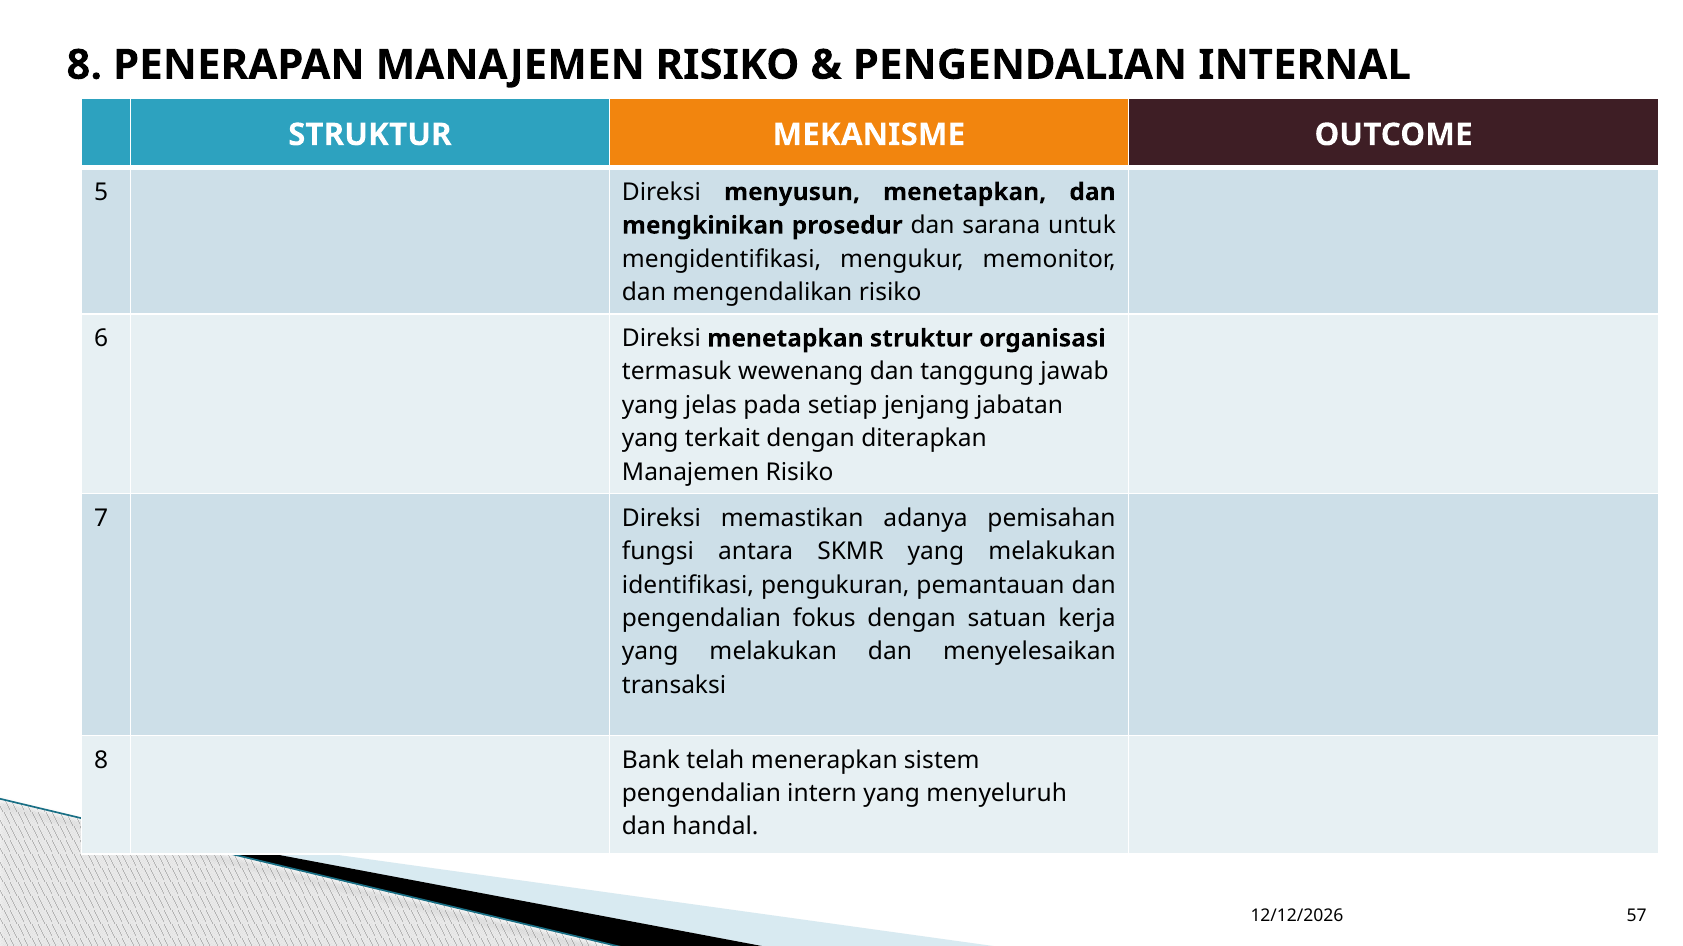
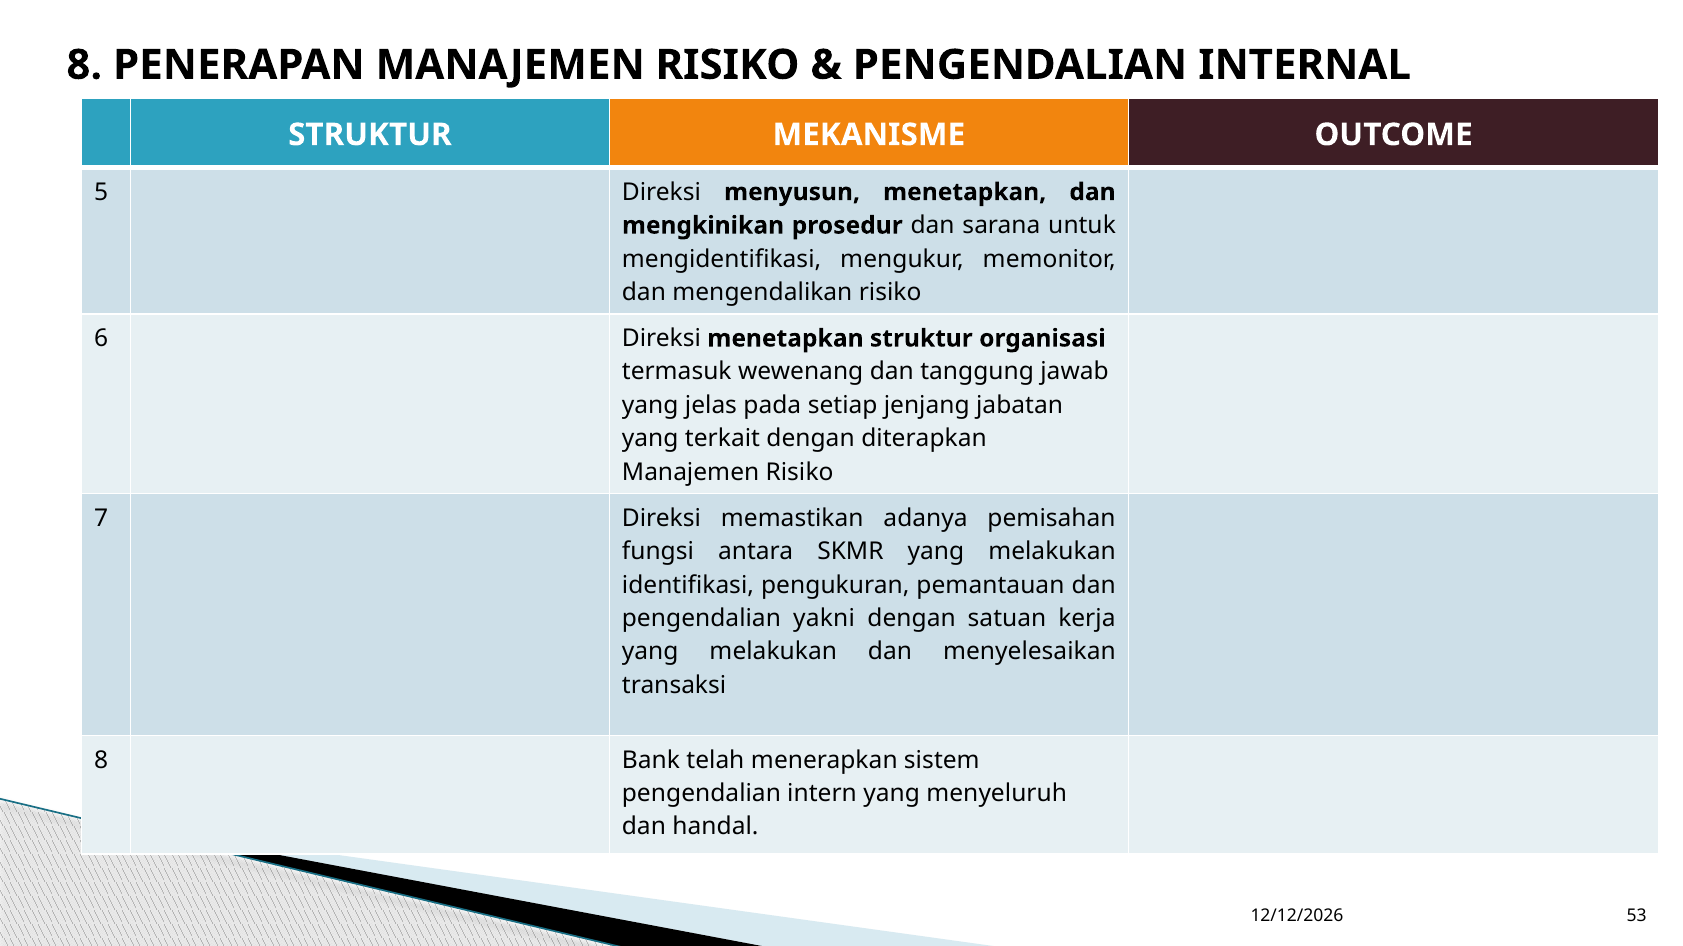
fokus: fokus -> yakni (824, 619)
57: 57 -> 53 (1637, 917)
